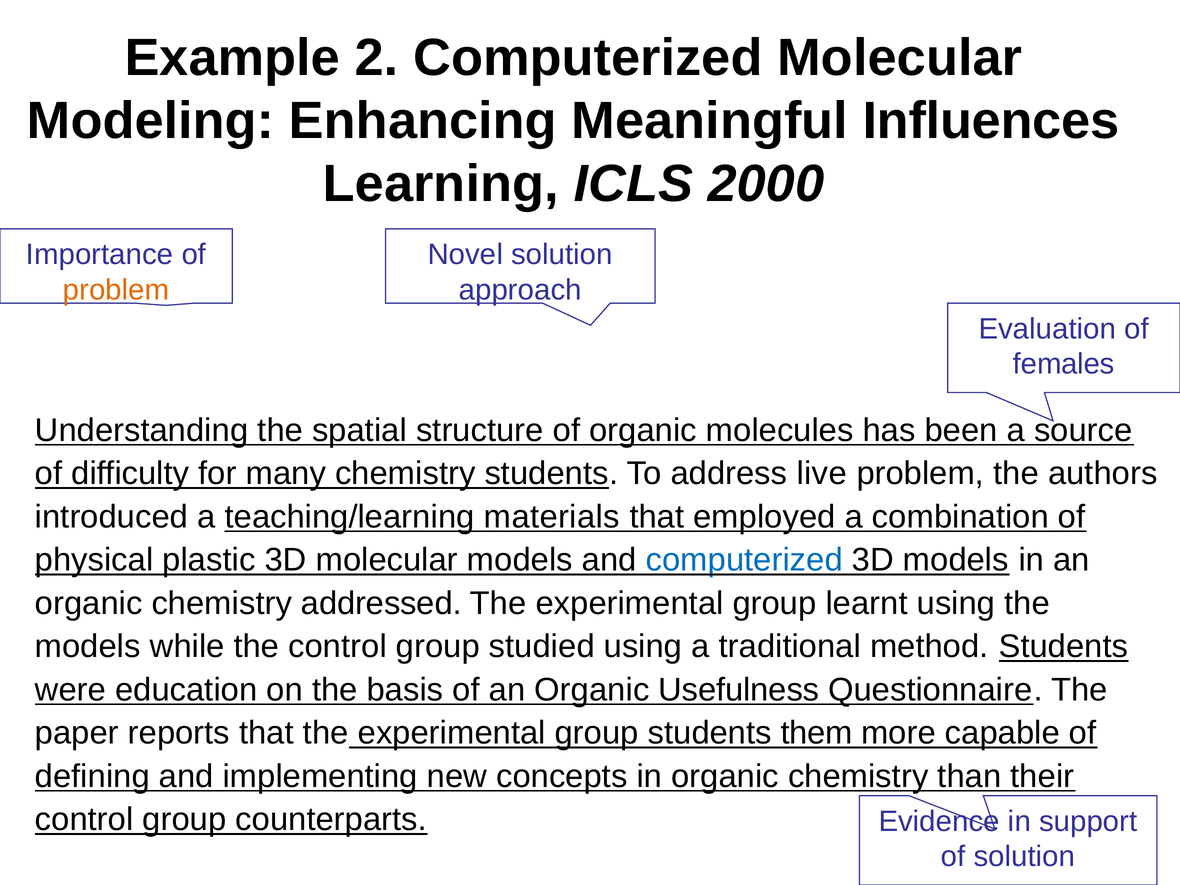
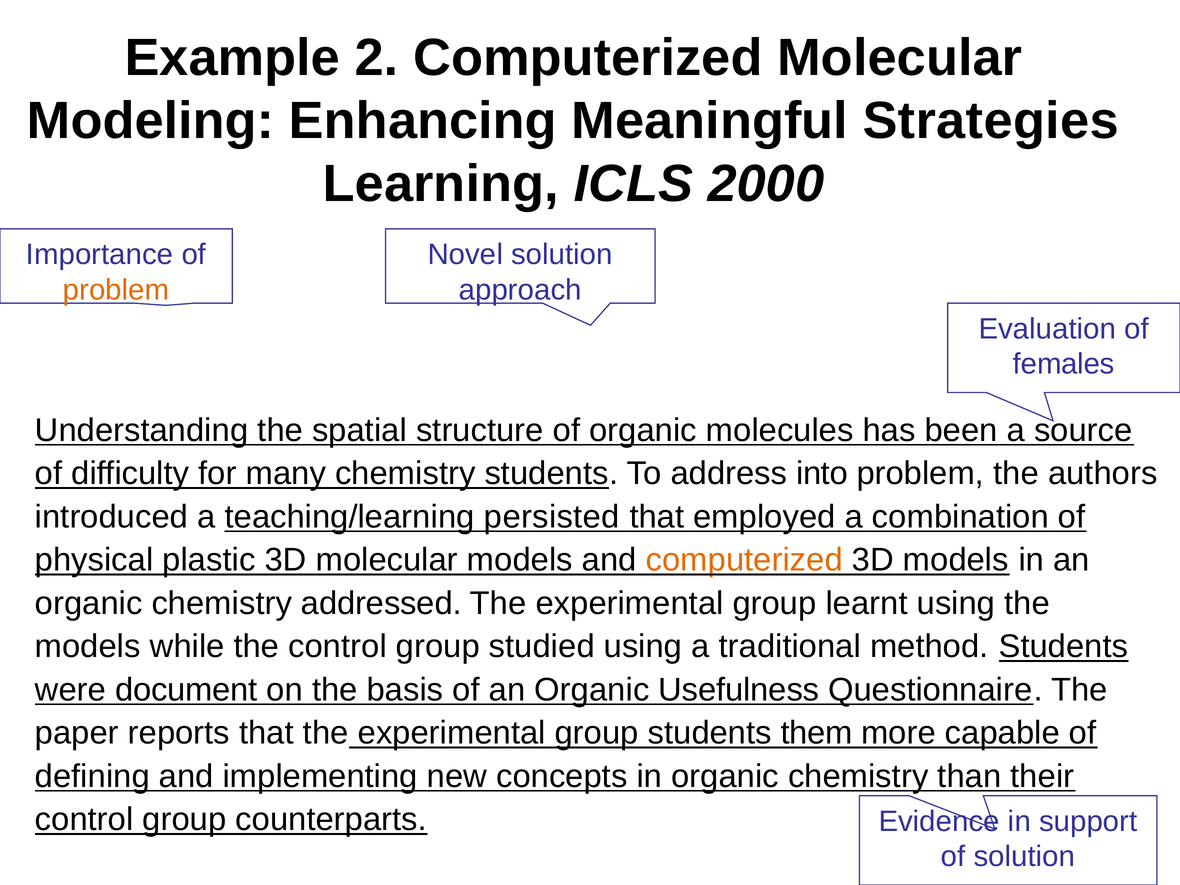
Influences: Influences -> Strategies (991, 121)
live: live -> into (822, 474)
materials: materials -> persisted (552, 517)
computerized colour: blue -> orange (744, 560)
education: education -> document (186, 690)
